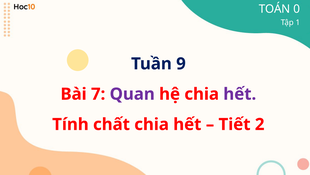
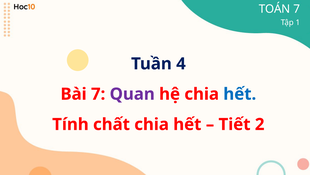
TOÁN 0: 0 -> 7 (297, 9)
9: 9 -> 4 (181, 64)
hết colour: purple -> blue (240, 94)
